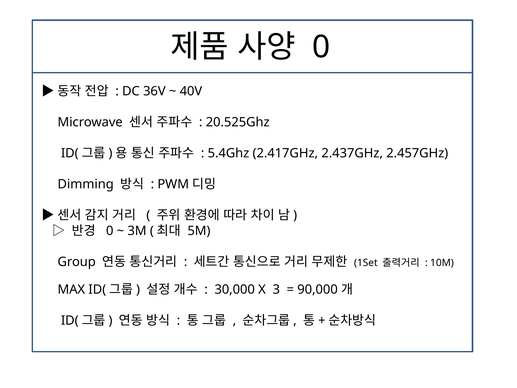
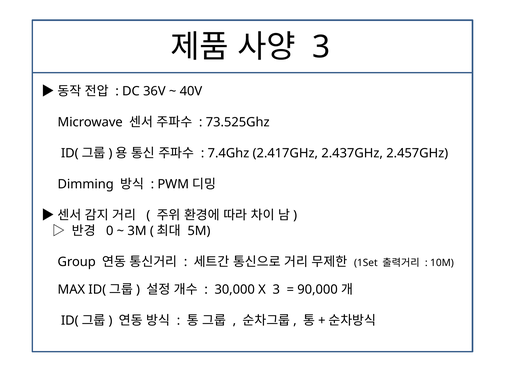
0: 0 -> 3 (321, 47)
20.525Ghz: 20.525Ghz -> 73.525Ghz (238, 122)
5.4Ghz: 5.4Ghz -> 7.4Ghz (228, 153)
